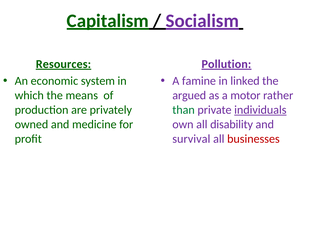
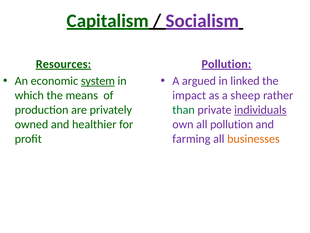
system underline: none -> present (98, 81)
famine: famine -> argued (199, 81)
argued: argued -> impact (189, 95)
motor: motor -> sheep (245, 95)
medicine: medicine -> healthier (94, 124)
all disability: disability -> pollution (232, 124)
survival: survival -> farming (191, 139)
businesses colour: red -> orange (253, 139)
